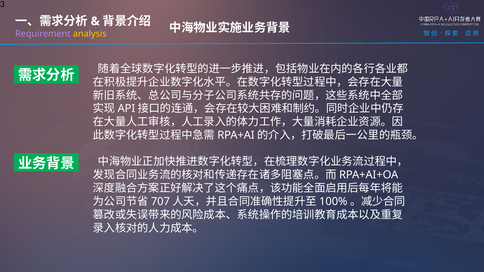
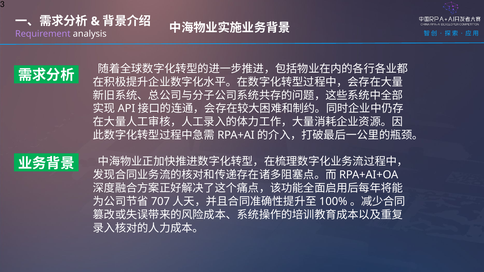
analysis colour: yellow -> white (90, 34)
